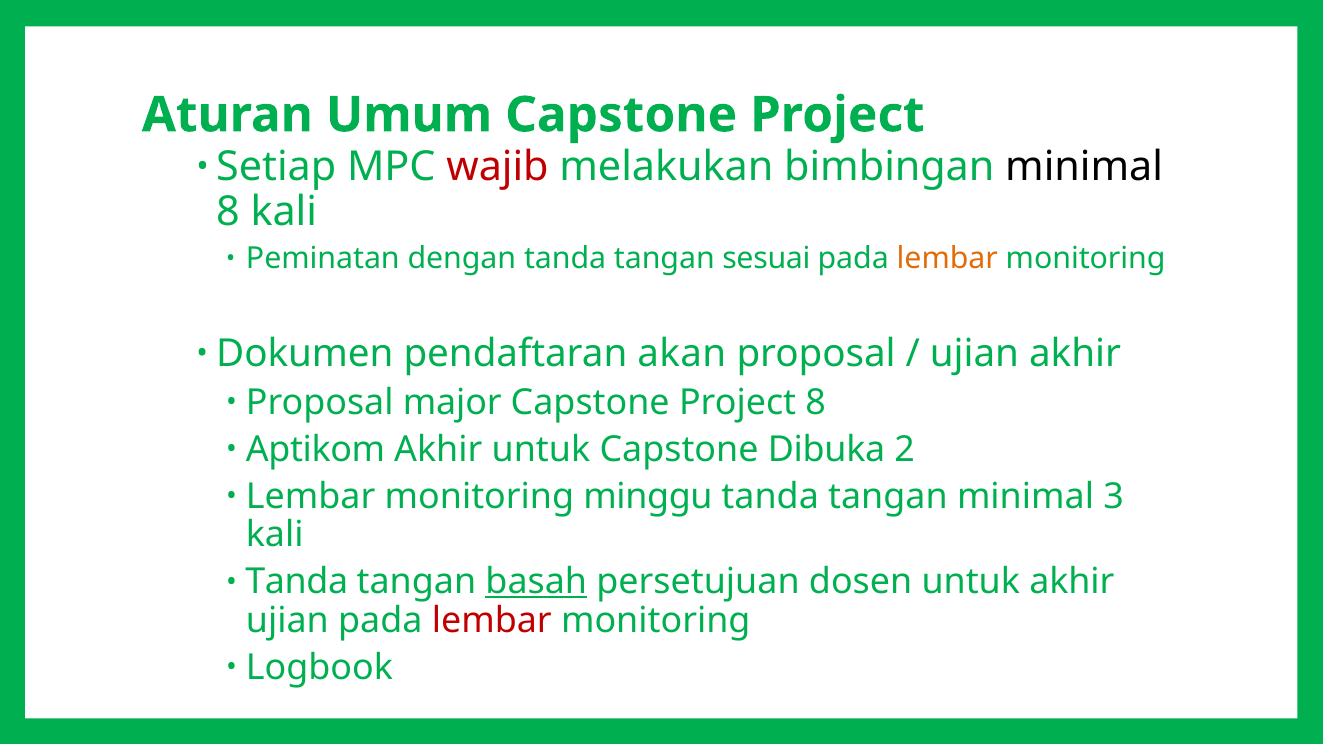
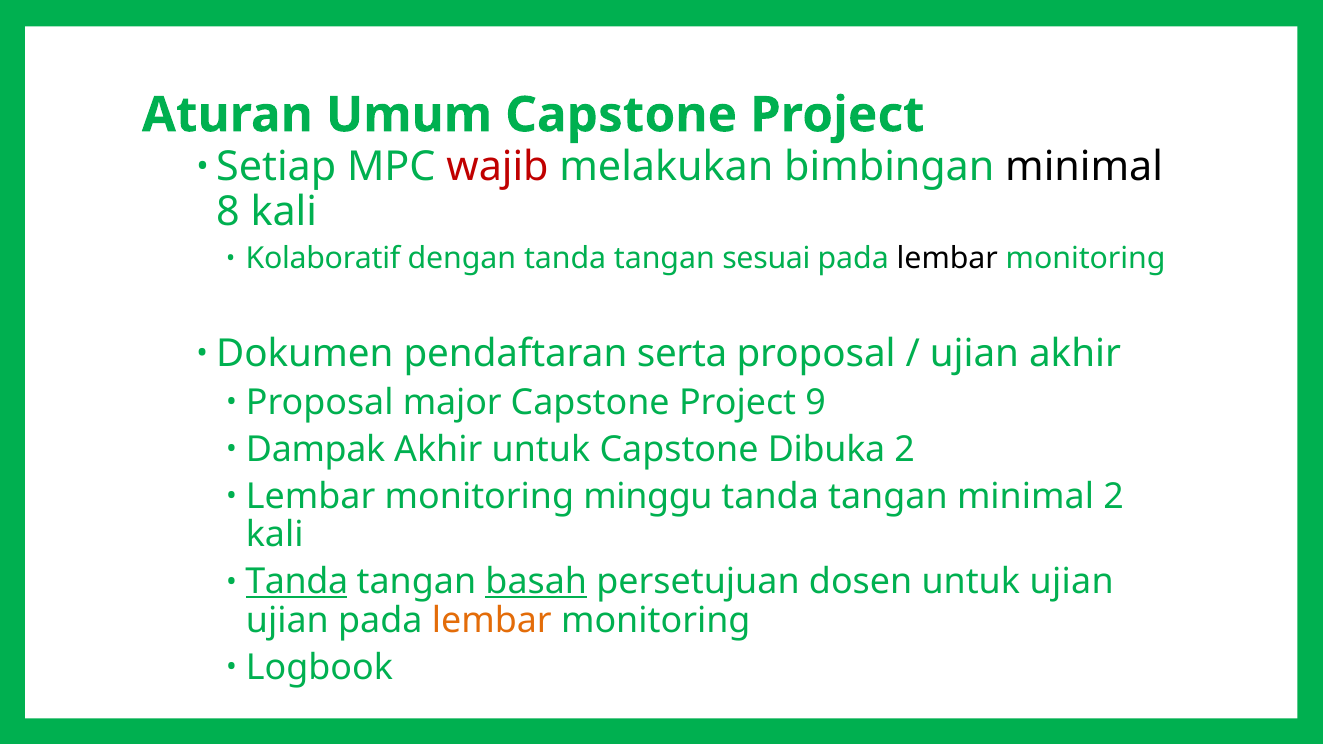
Peminatan: Peminatan -> Kolaboratif (323, 259)
lembar colour: orange -> black (947, 259)
akan: akan -> serta (682, 354)
Project 8: 8 -> 9 (816, 403)
Aptikom: Aptikom -> Dampak (316, 449)
minimal 3: 3 -> 2 (1114, 496)
Tanda underline: none -> present (297, 582)
untuk akhir: akhir -> ujian (1072, 582)
lembar colour: red -> orange (492, 621)
